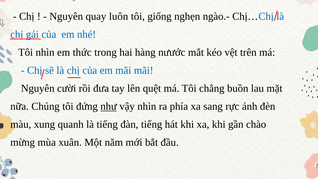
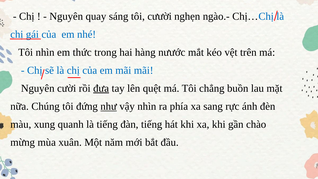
luôn: luôn -> sáng (119, 16)
giống: giống -> cưười (160, 16)
đưa underline: none -> present (101, 88)
